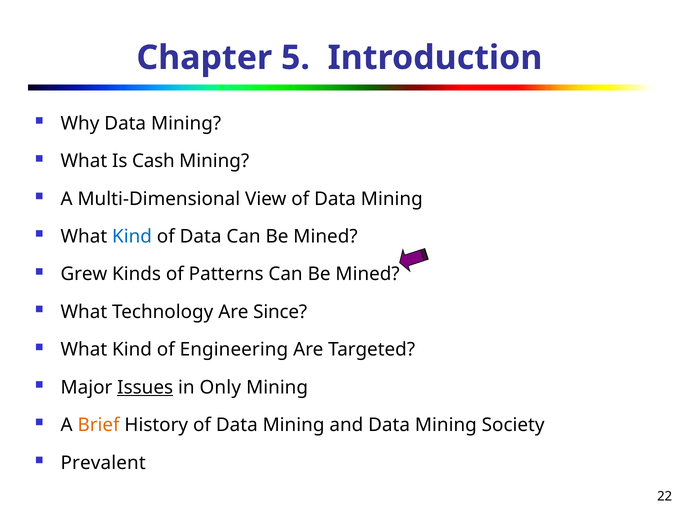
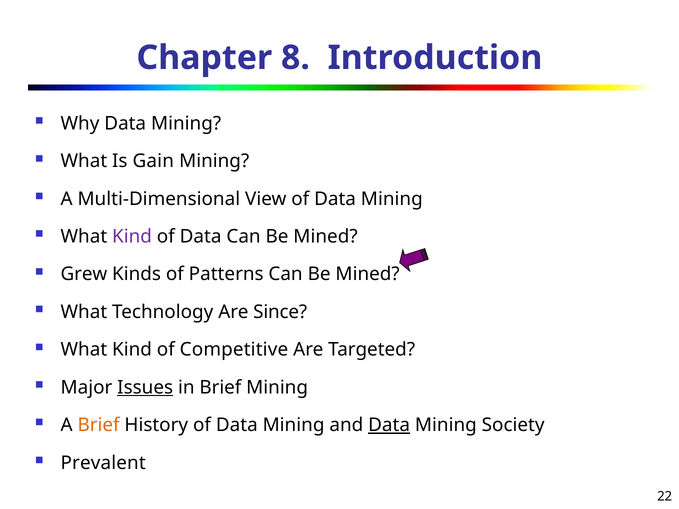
5: 5 -> 8 (295, 58)
Cash: Cash -> Gain (153, 161)
Kind colour: blue -> purple (132, 237)
Engineering: Engineering -> Competitive (234, 350)
in Only: Only -> Brief (220, 388)
Data underline: none -> present (389, 425)
